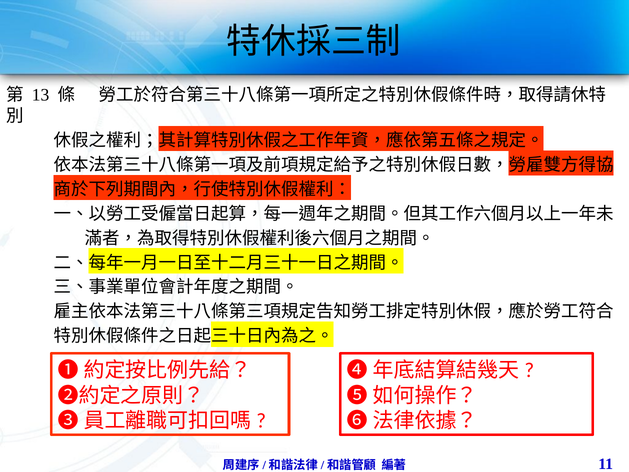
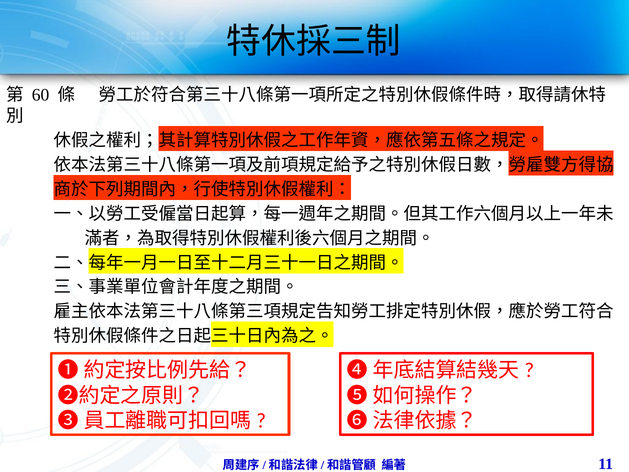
13: 13 -> 60 (41, 95)
